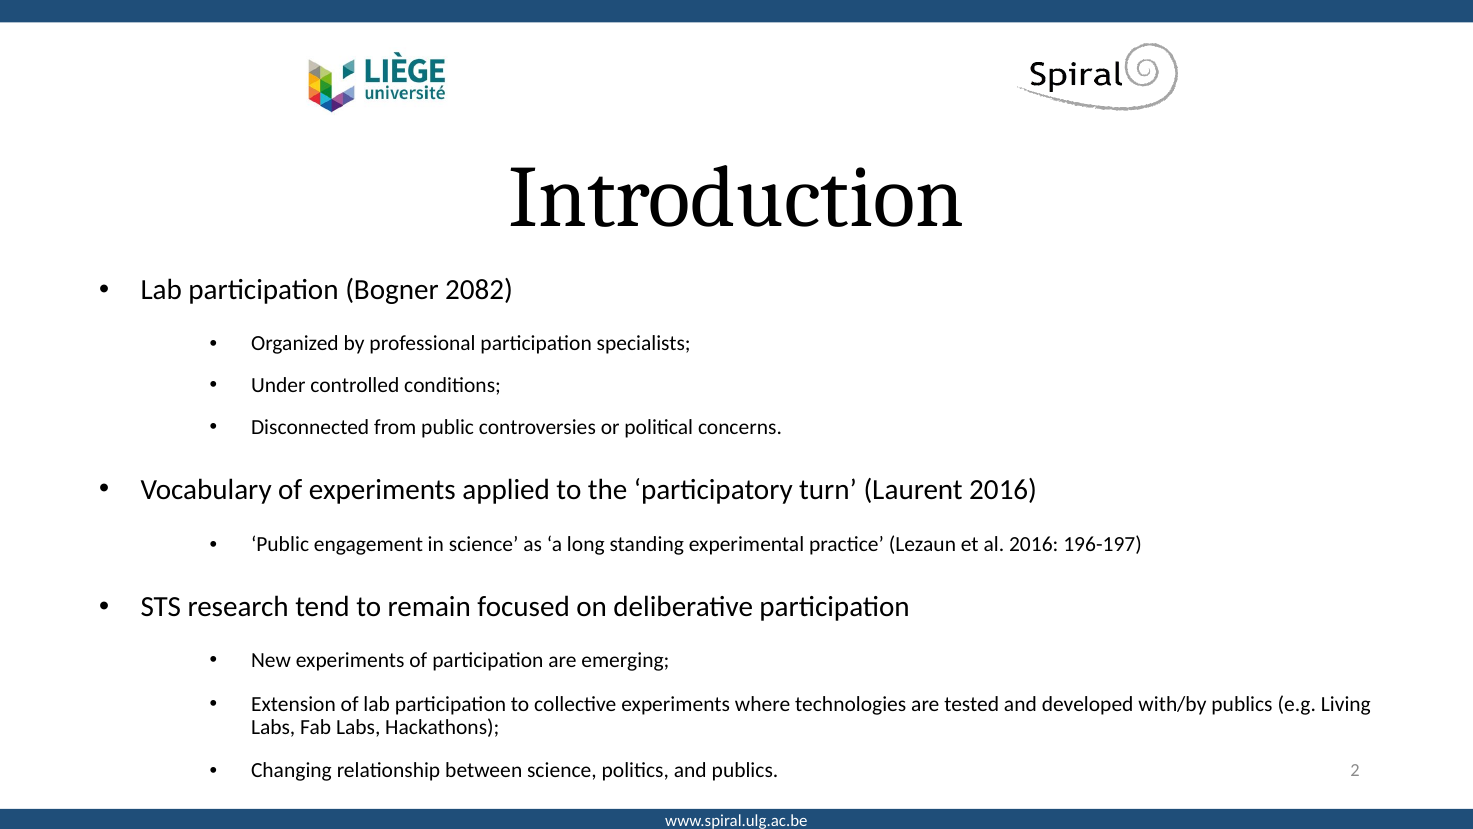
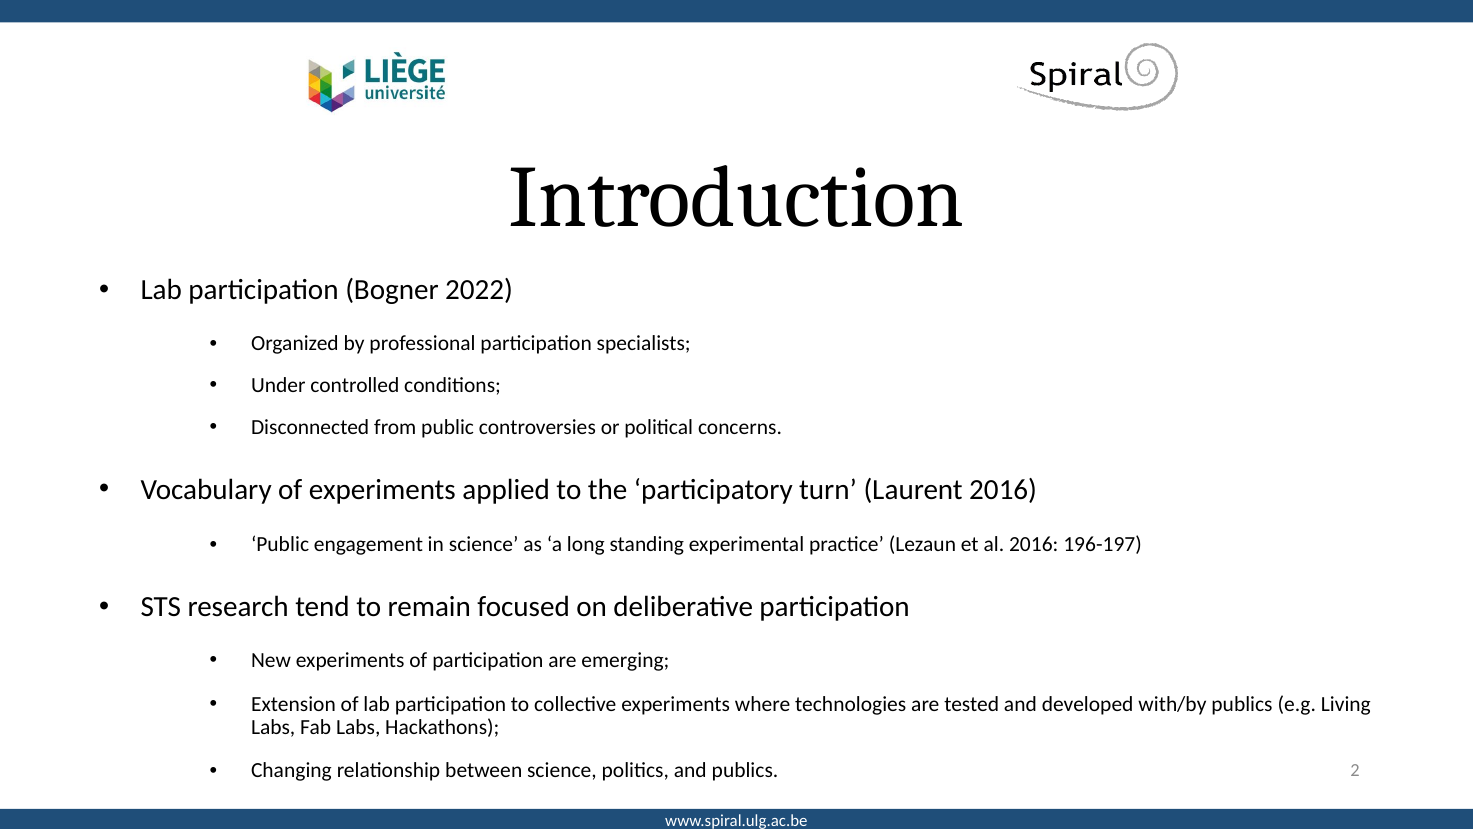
2082: 2082 -> 2022 (479, 290)
